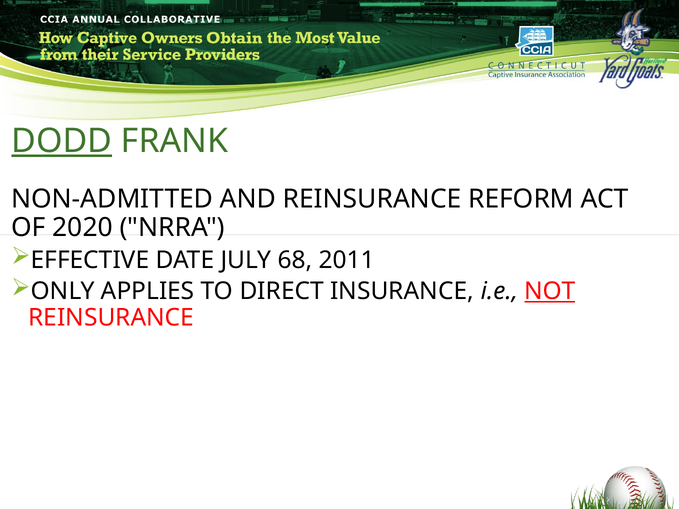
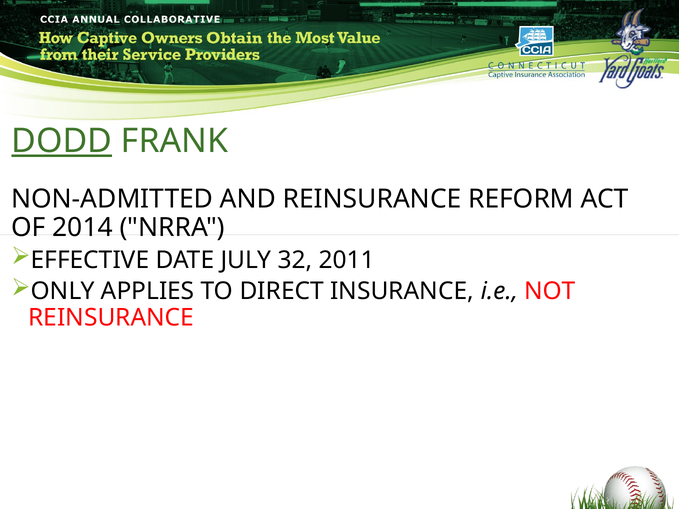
2020: 2020 -> 2014 (83, 228)
68: 68 -> 32 (295, 260)
NOT underline: present -> none (550, 291)
